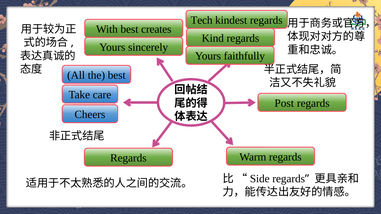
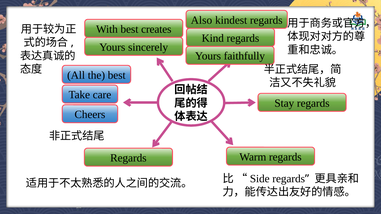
Tech: Tech -> Also (202, 20)
Post: Post -> Stay (284, 103)
